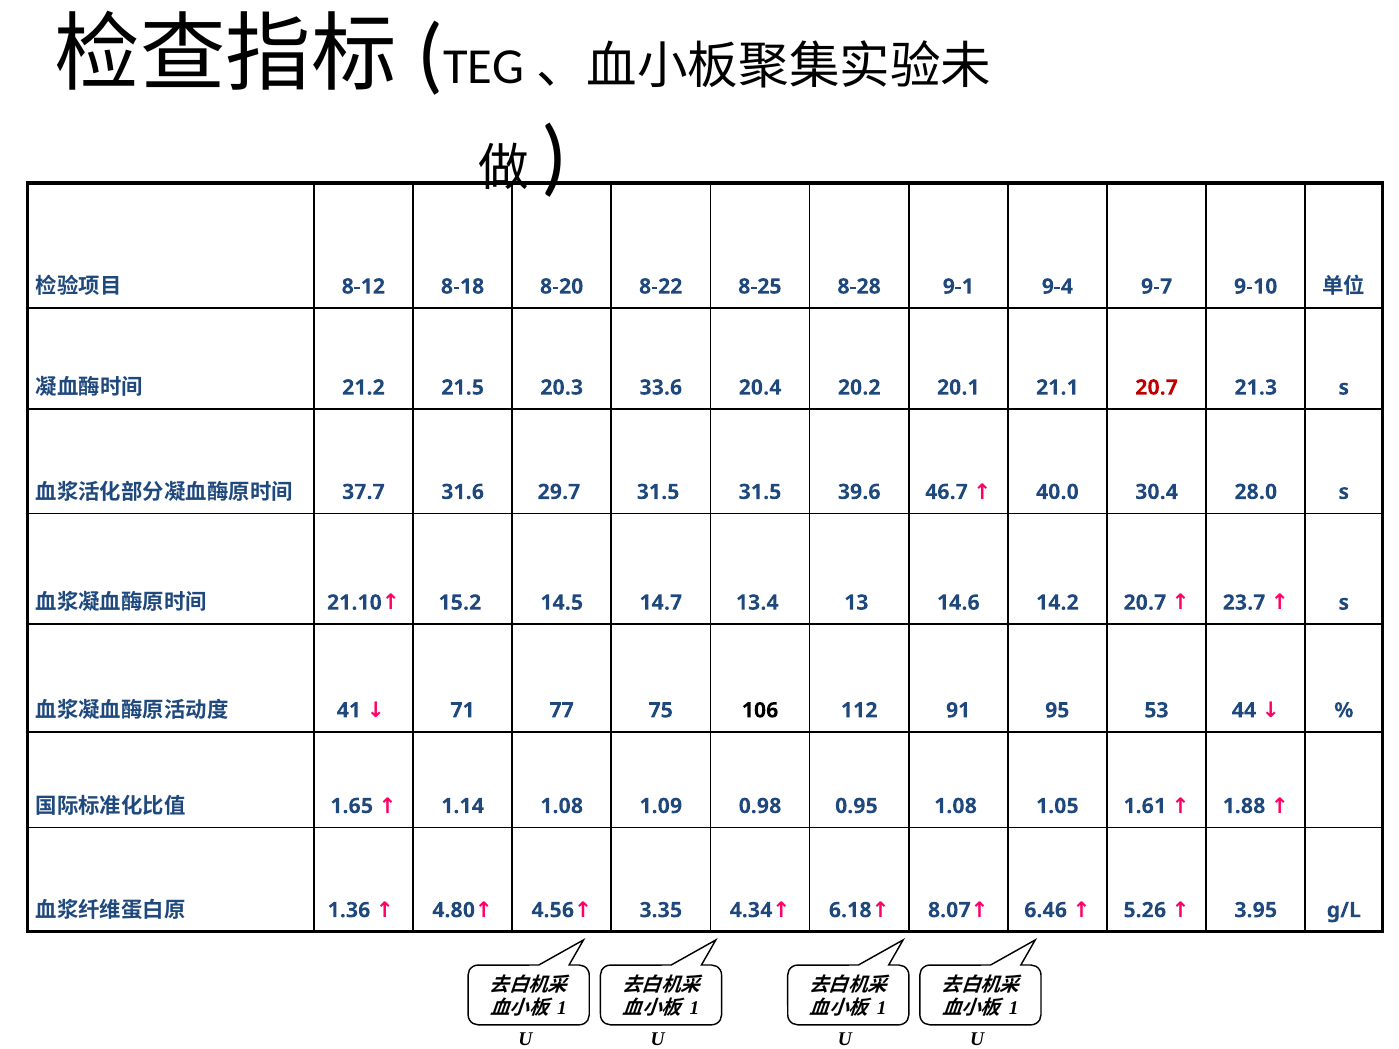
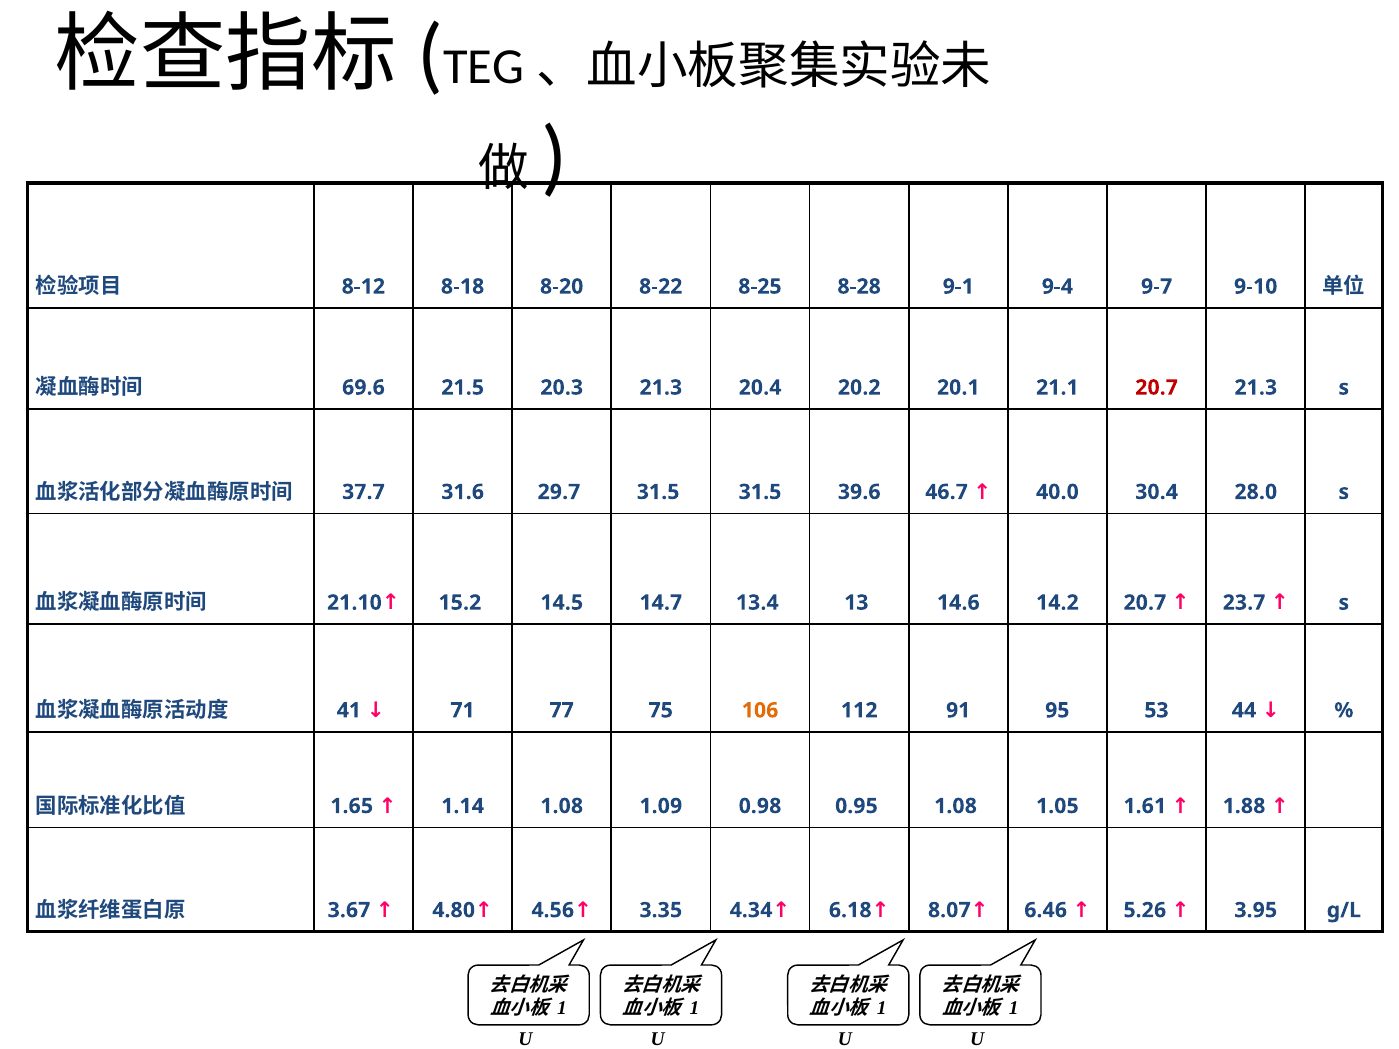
21.2: 21.2 -> 69.6 (363, 388)
20.3 33.6: 33.6 -> 21.3 (661, 388)
106 colour: black -> orange (760, 711)
1.36: 1.36 -> 3.67 (349, 910)
